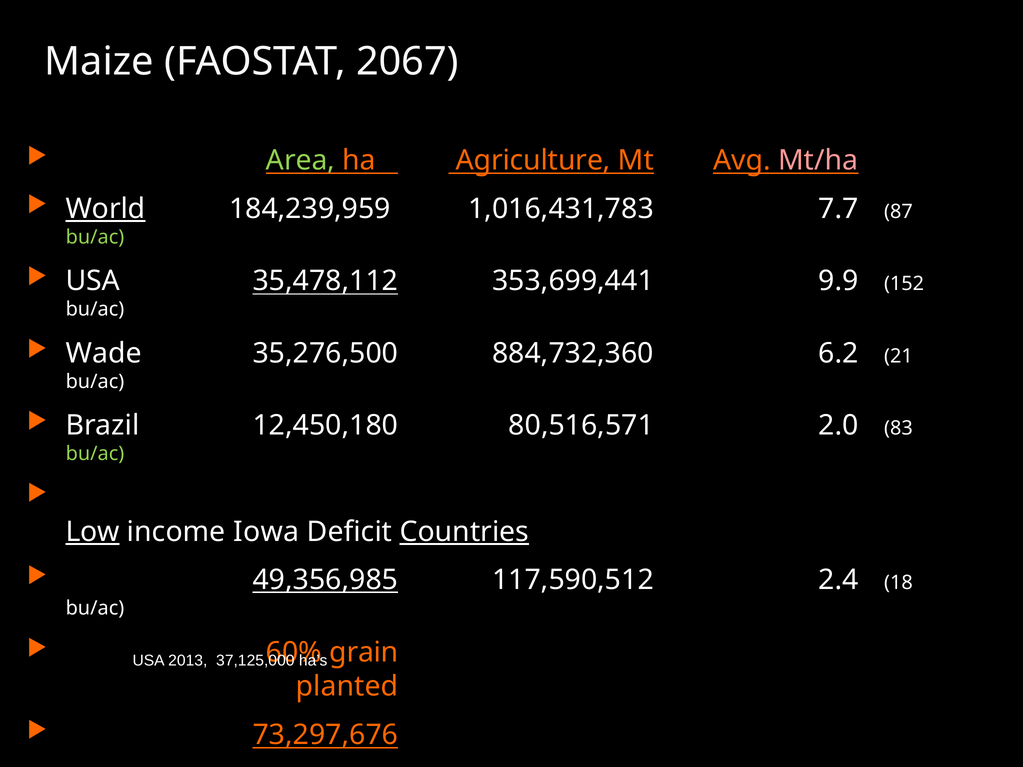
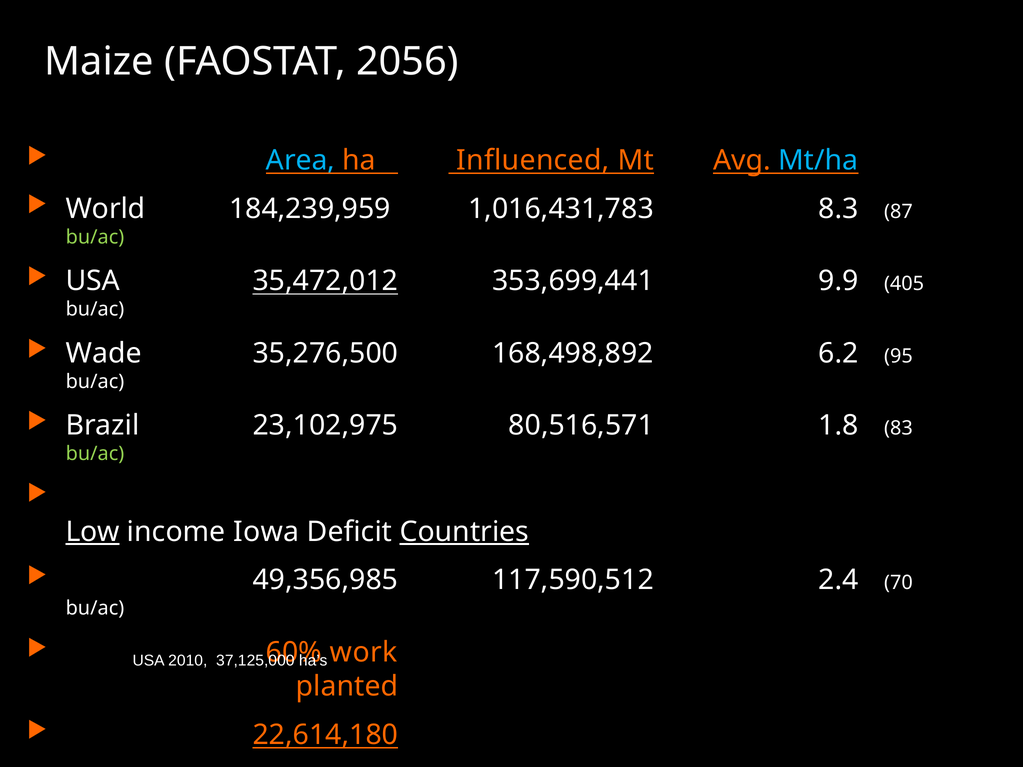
2067: 2067 -> 2056 (407, 62)
Area colour: light green -> light blue (301, 161)
Agriculture: Agriculture -> Influenced (533, 161)
Mt/ha colour: pink -> light blue (818, 161)
World underline: present -> none (106, 209)
7.7: 7.7 -> 8.3 (838, 209)
35,478,112: 35,478,112 -> 35,472,012 (325, 281)
152: 152 -> 405 (904, 284)
884,732,360: 884,732,360 -> 168,498,892 (573, 353)
21: 21 -> 95 (898, 356)
12,450,180: 12,450,180 -> 23,102,975 (325, 426)
2.0: 2.0 -> 1.8 (838, 426)
49,356,985 underline: present -> none (325, 580)
18: 18 -> 70 (898, 583)
grain: grain -> work (364, 652)
2013: 2013 -> 2010 (188, 661)
73,297,676: 73,297,676 -> 22,614,180 (325, 735)
